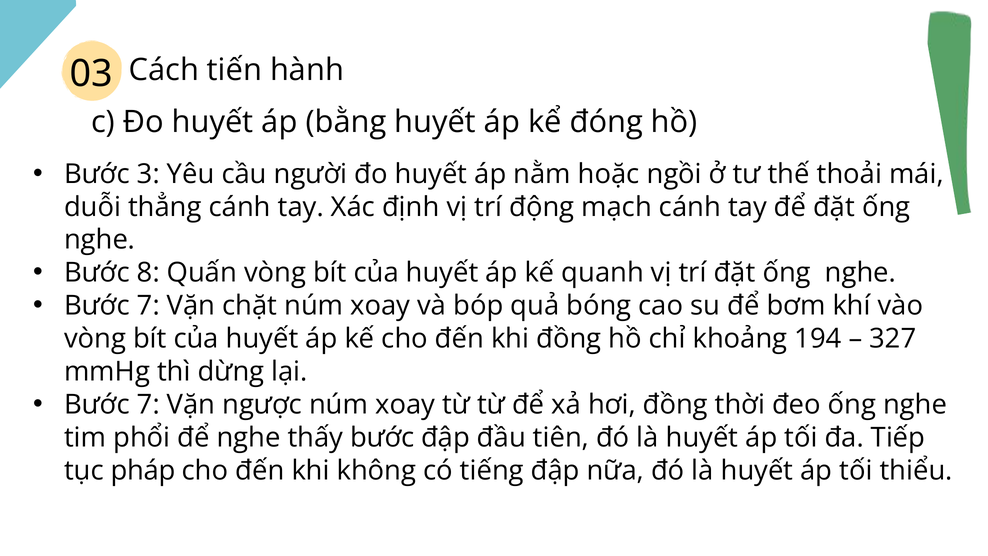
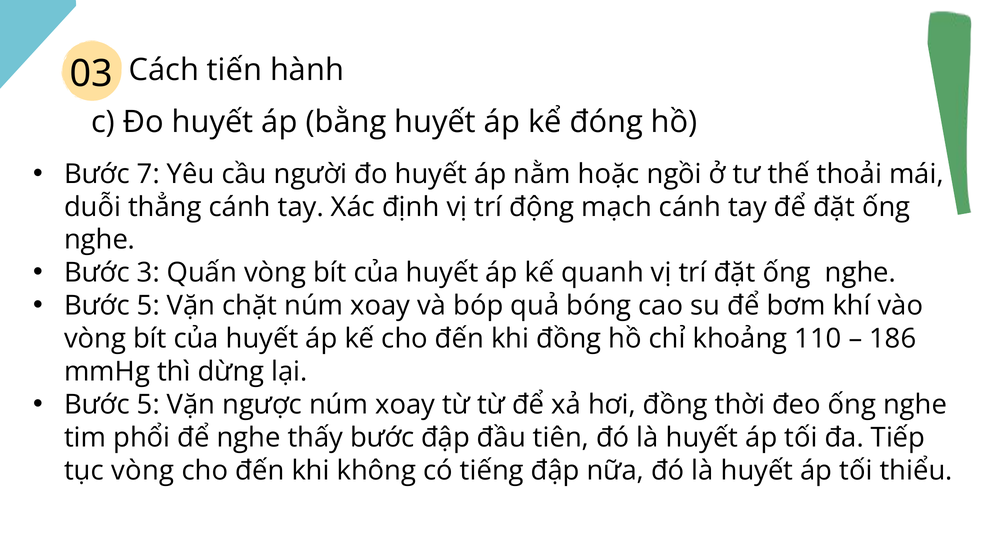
3: 3 -> 7 (148, 174)
8: 8 -> 3 (148, 273)
7: 7 -> 5 (148, 306)
194: 194 -> 110 (818, 339)
327: 327 -> 186 (893, 339)
7: 7 -> 5 (148, 404)
tục pháp: pháp -> vòng (143, 470)
